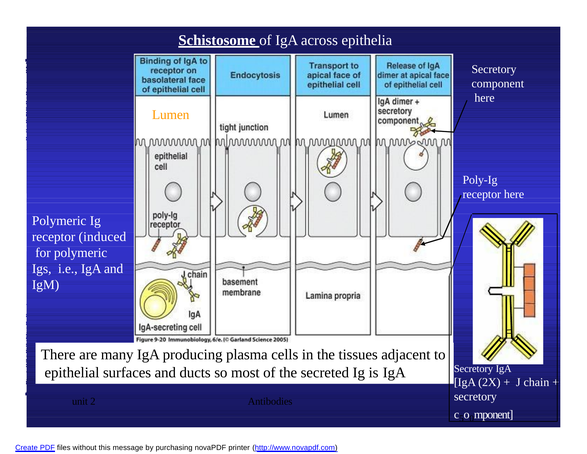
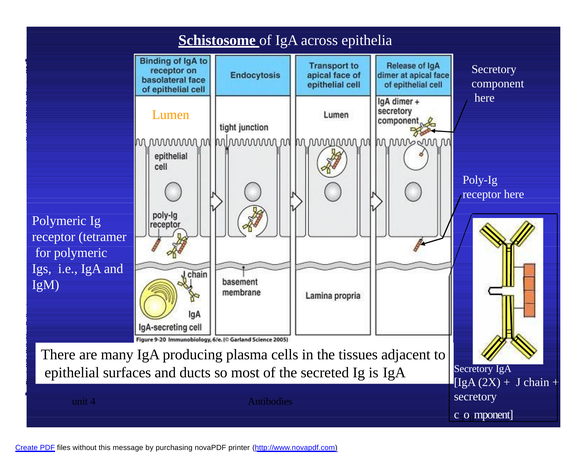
induced: induced -> tetramer (103, 237)
2: 2 -> 4 (93, 401)
